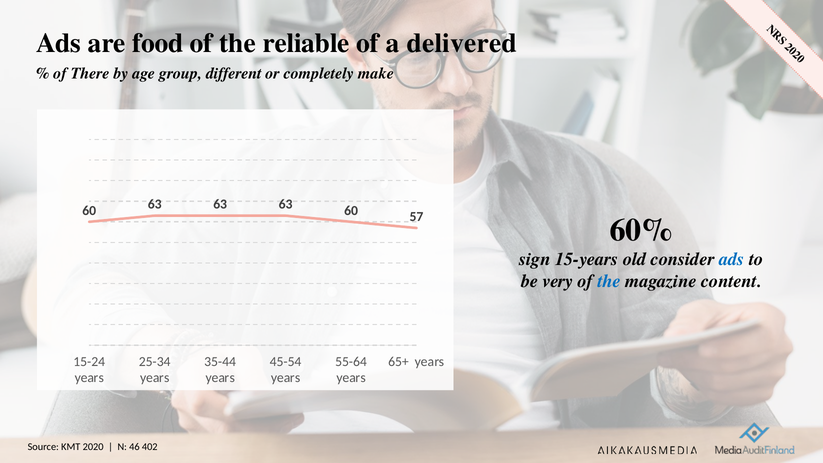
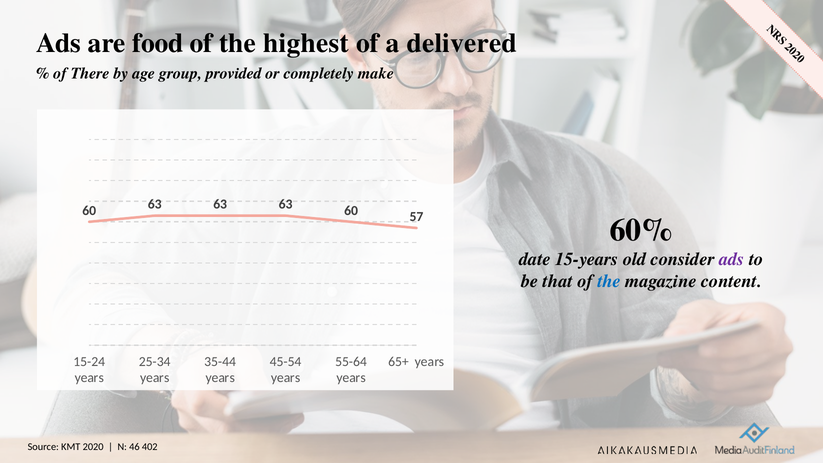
reliable: reliable -> highest (306, 43)
different: different -> provided (234, 74)
sign: sign -> date (535, 259)
ads colour: blue -> purple (732, 259)
very: very -> that (558, 281)
